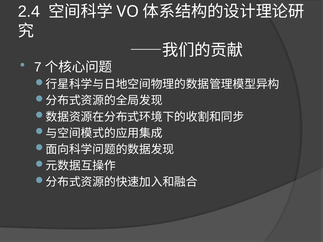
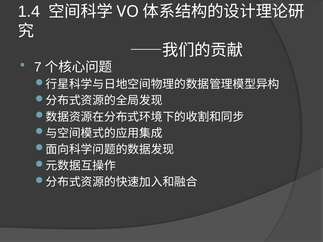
2.4: 2.4 -> 1.4 (29, 12)
